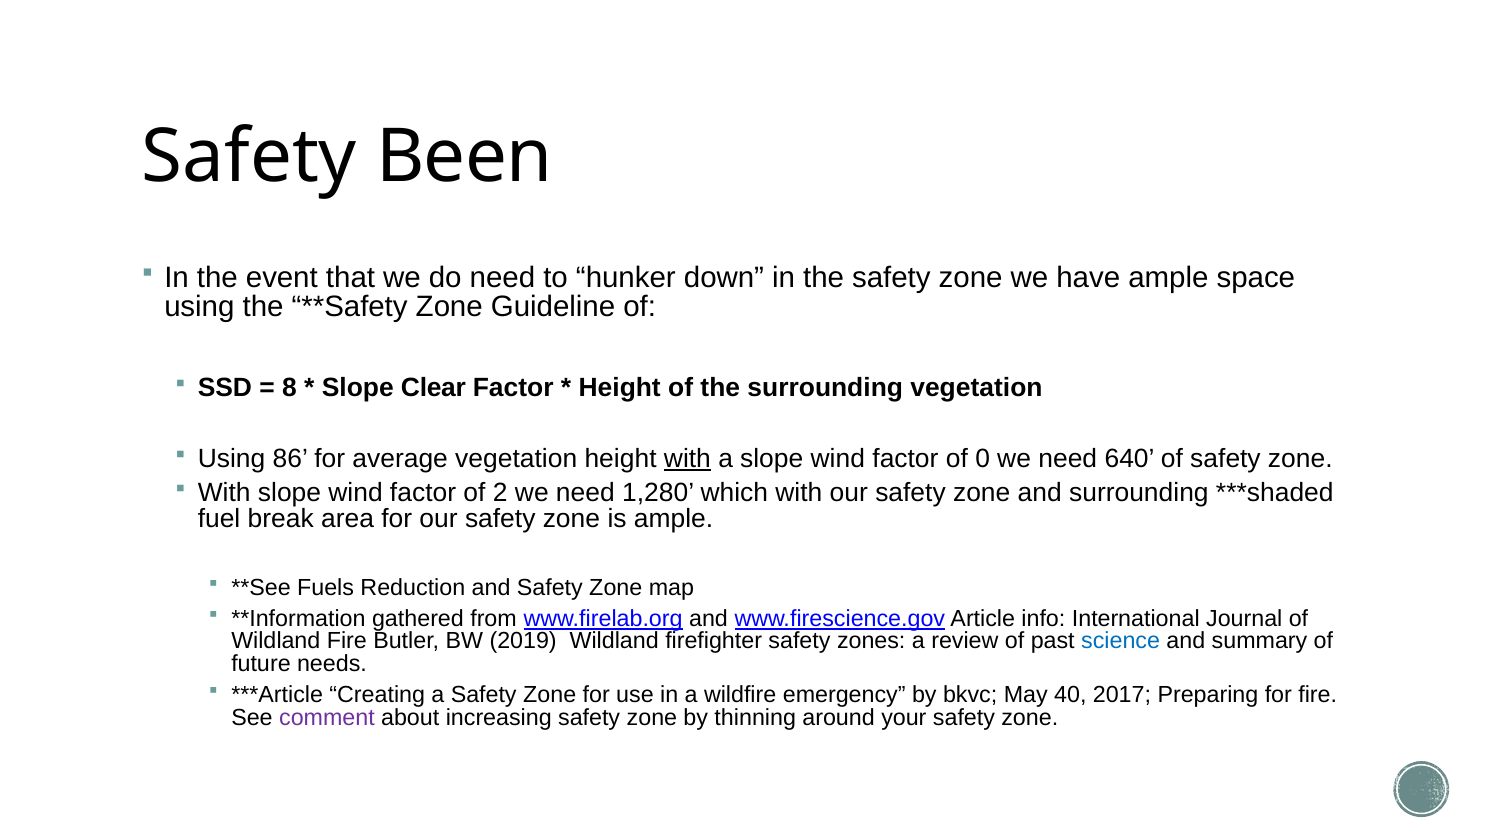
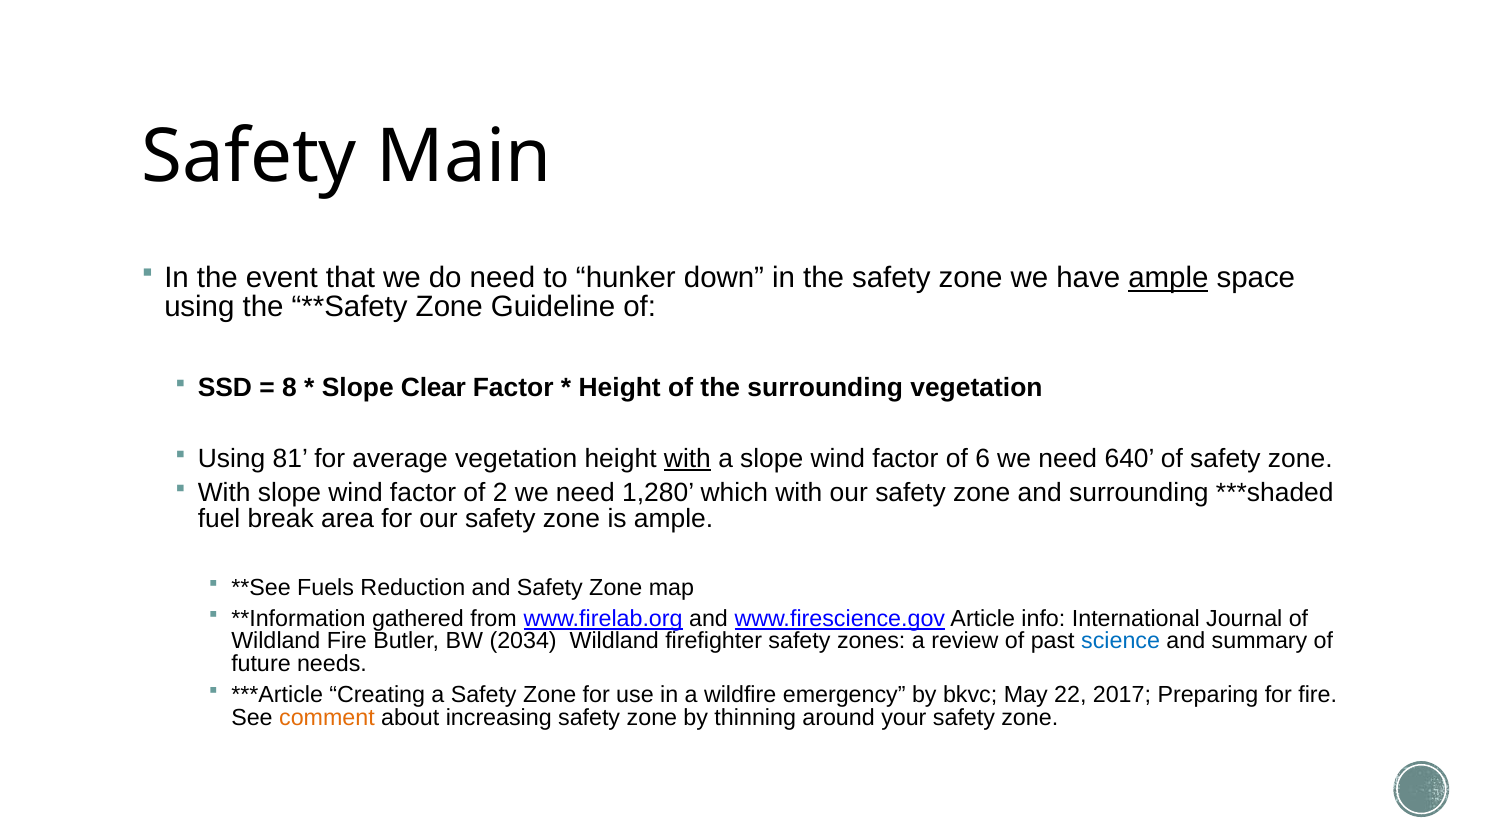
Been: Been -> Main (464, 157)
ample underline: none -> present (1168, 278)
86: 86 -> 81 (290, 459)
0: 0 -> 6 (983, 459)
2019: 2019 -> 2034 (523, 641)
40: 40 -> 22 (1070, 695)
comment colour: purple -> orange (327, 718)
